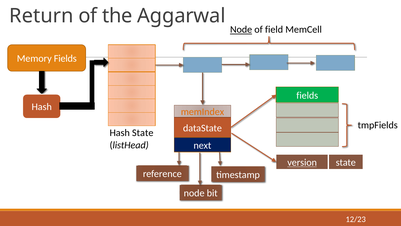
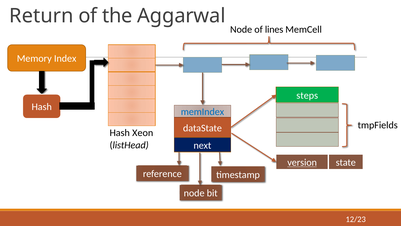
Node underline: present -> none (241, 30)
field: field -> lines (274, 30)
Memory Fields: Fields -> Index (65, 59)
fields: fields -> steps (307, 95)
memIndex colour: orange -> blue (202, 112)
Hash State: State -> Xeon (143, 133)
